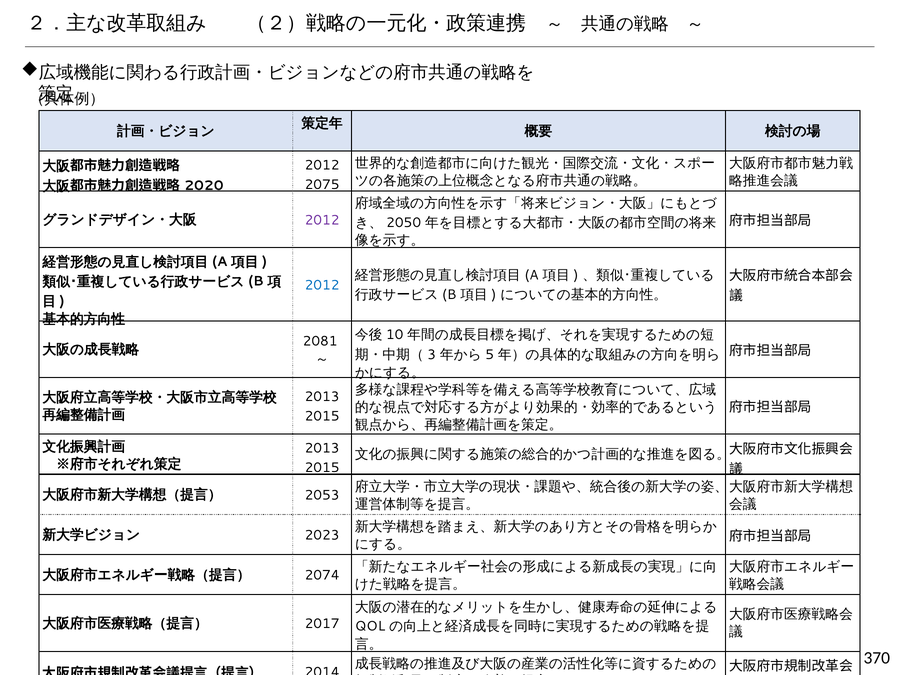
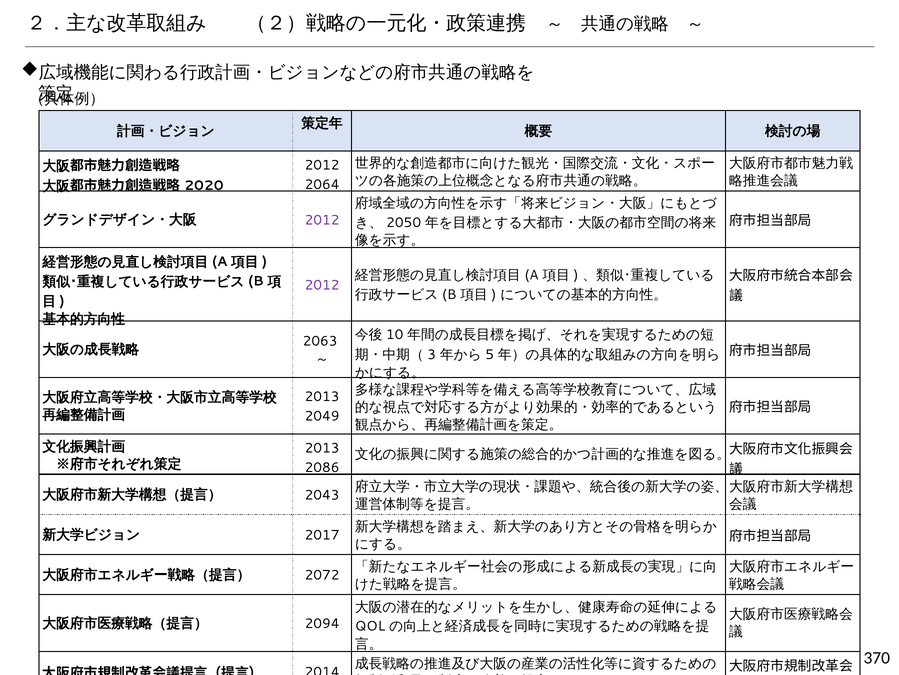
2075: 2075 -> 2064 (322, 184)
2012 colour: blue -> purple (322, 285)
2081: 2081 -> 2063 (320, 341)
2015: 2015 -> 2049 (322, 416)
2015: 2015 -> 2086 (322, 467)
2053: 2053 -> 2043 (322, 495)
2023: 2023 -> 2017 (322, 535)
2074: 2074 -> 2072 (322, 575)
2017: 2017 -> 2094 (322, 623)
